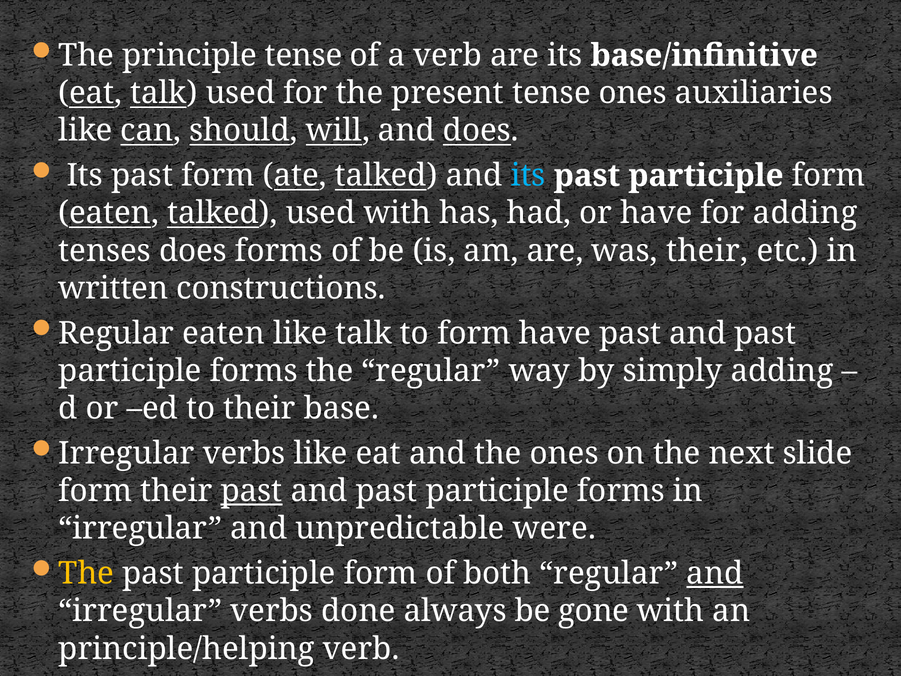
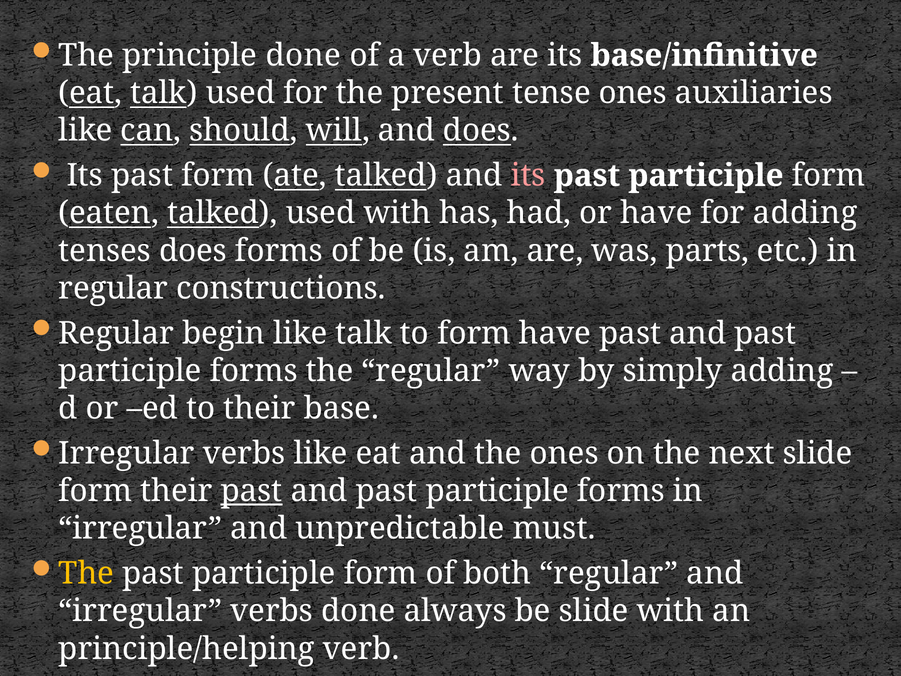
principle tense: tense -> done (303, 55)
its colour: light blue -> pink (528, 176)
was their: their -> parts (707, 251)
written: written -> regular (113, 288)
Regular eaten: eaten -> begin (224, 333)
were: were -> must (554, 528)
and underline: present -> none (715, 573)
be gone: gone -> slide (594, 611)
